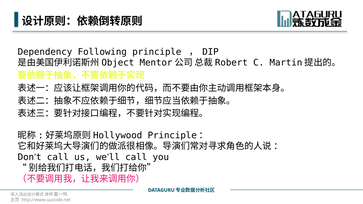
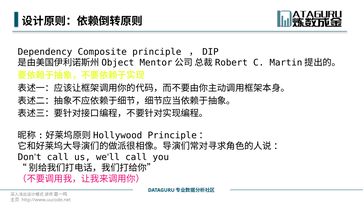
Following: Following -> Composite (102, 52)
